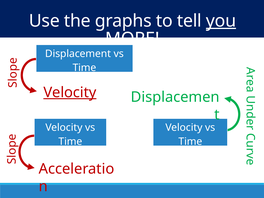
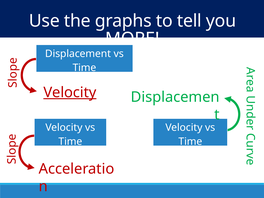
you underline: present -> none (221, 21)
